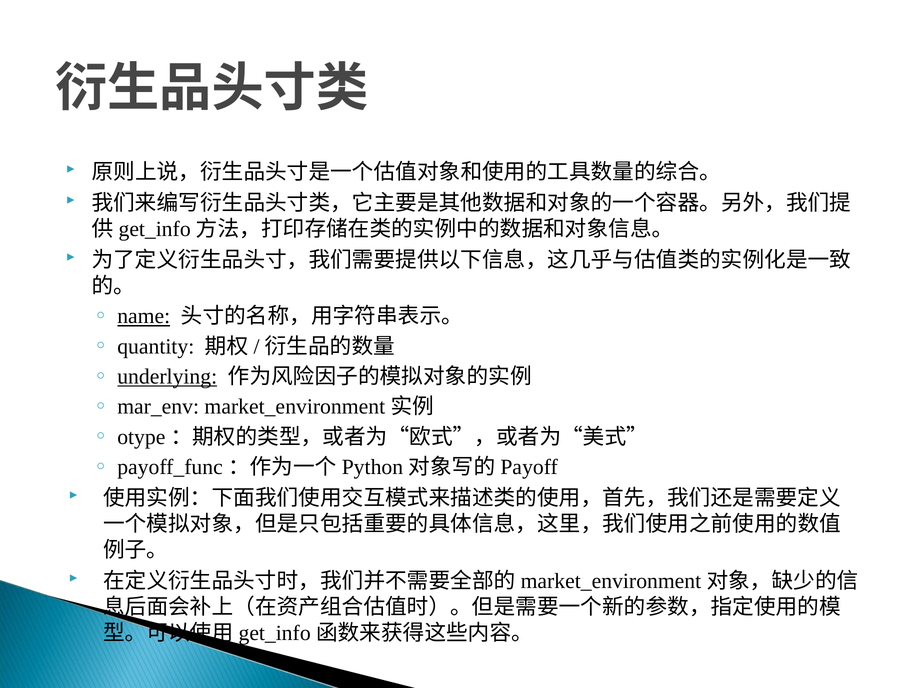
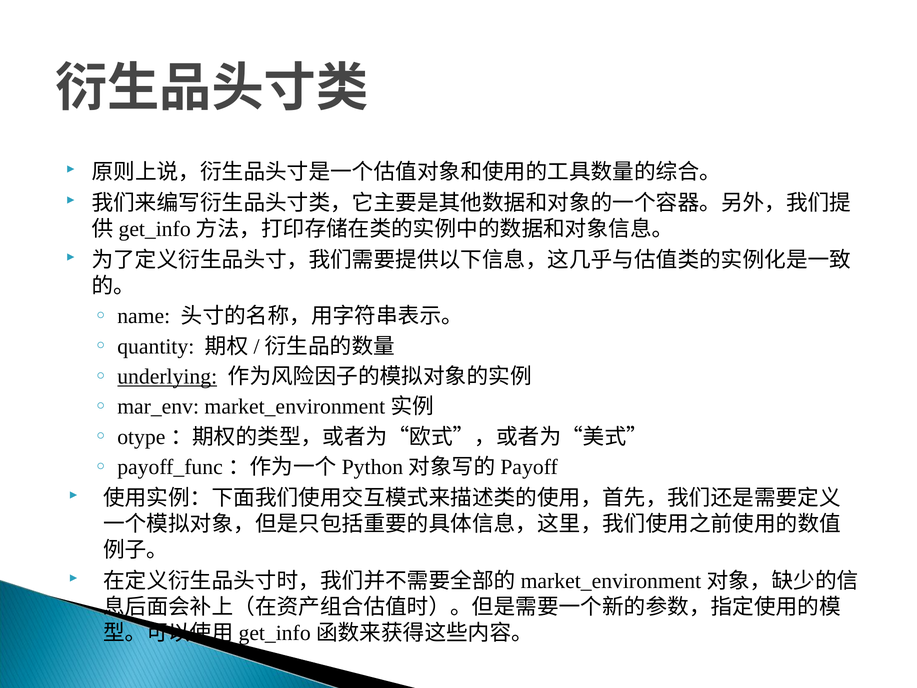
name underline: present -> none (144, 316)
